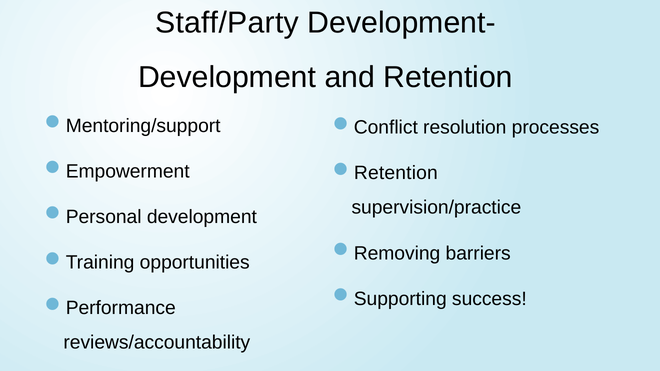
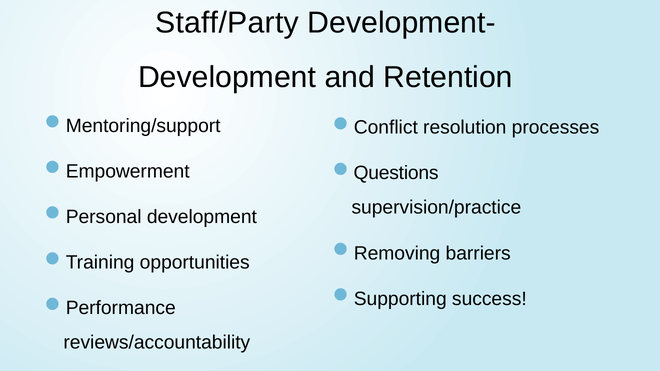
Retention: Retention -> Questions (396, 173)
